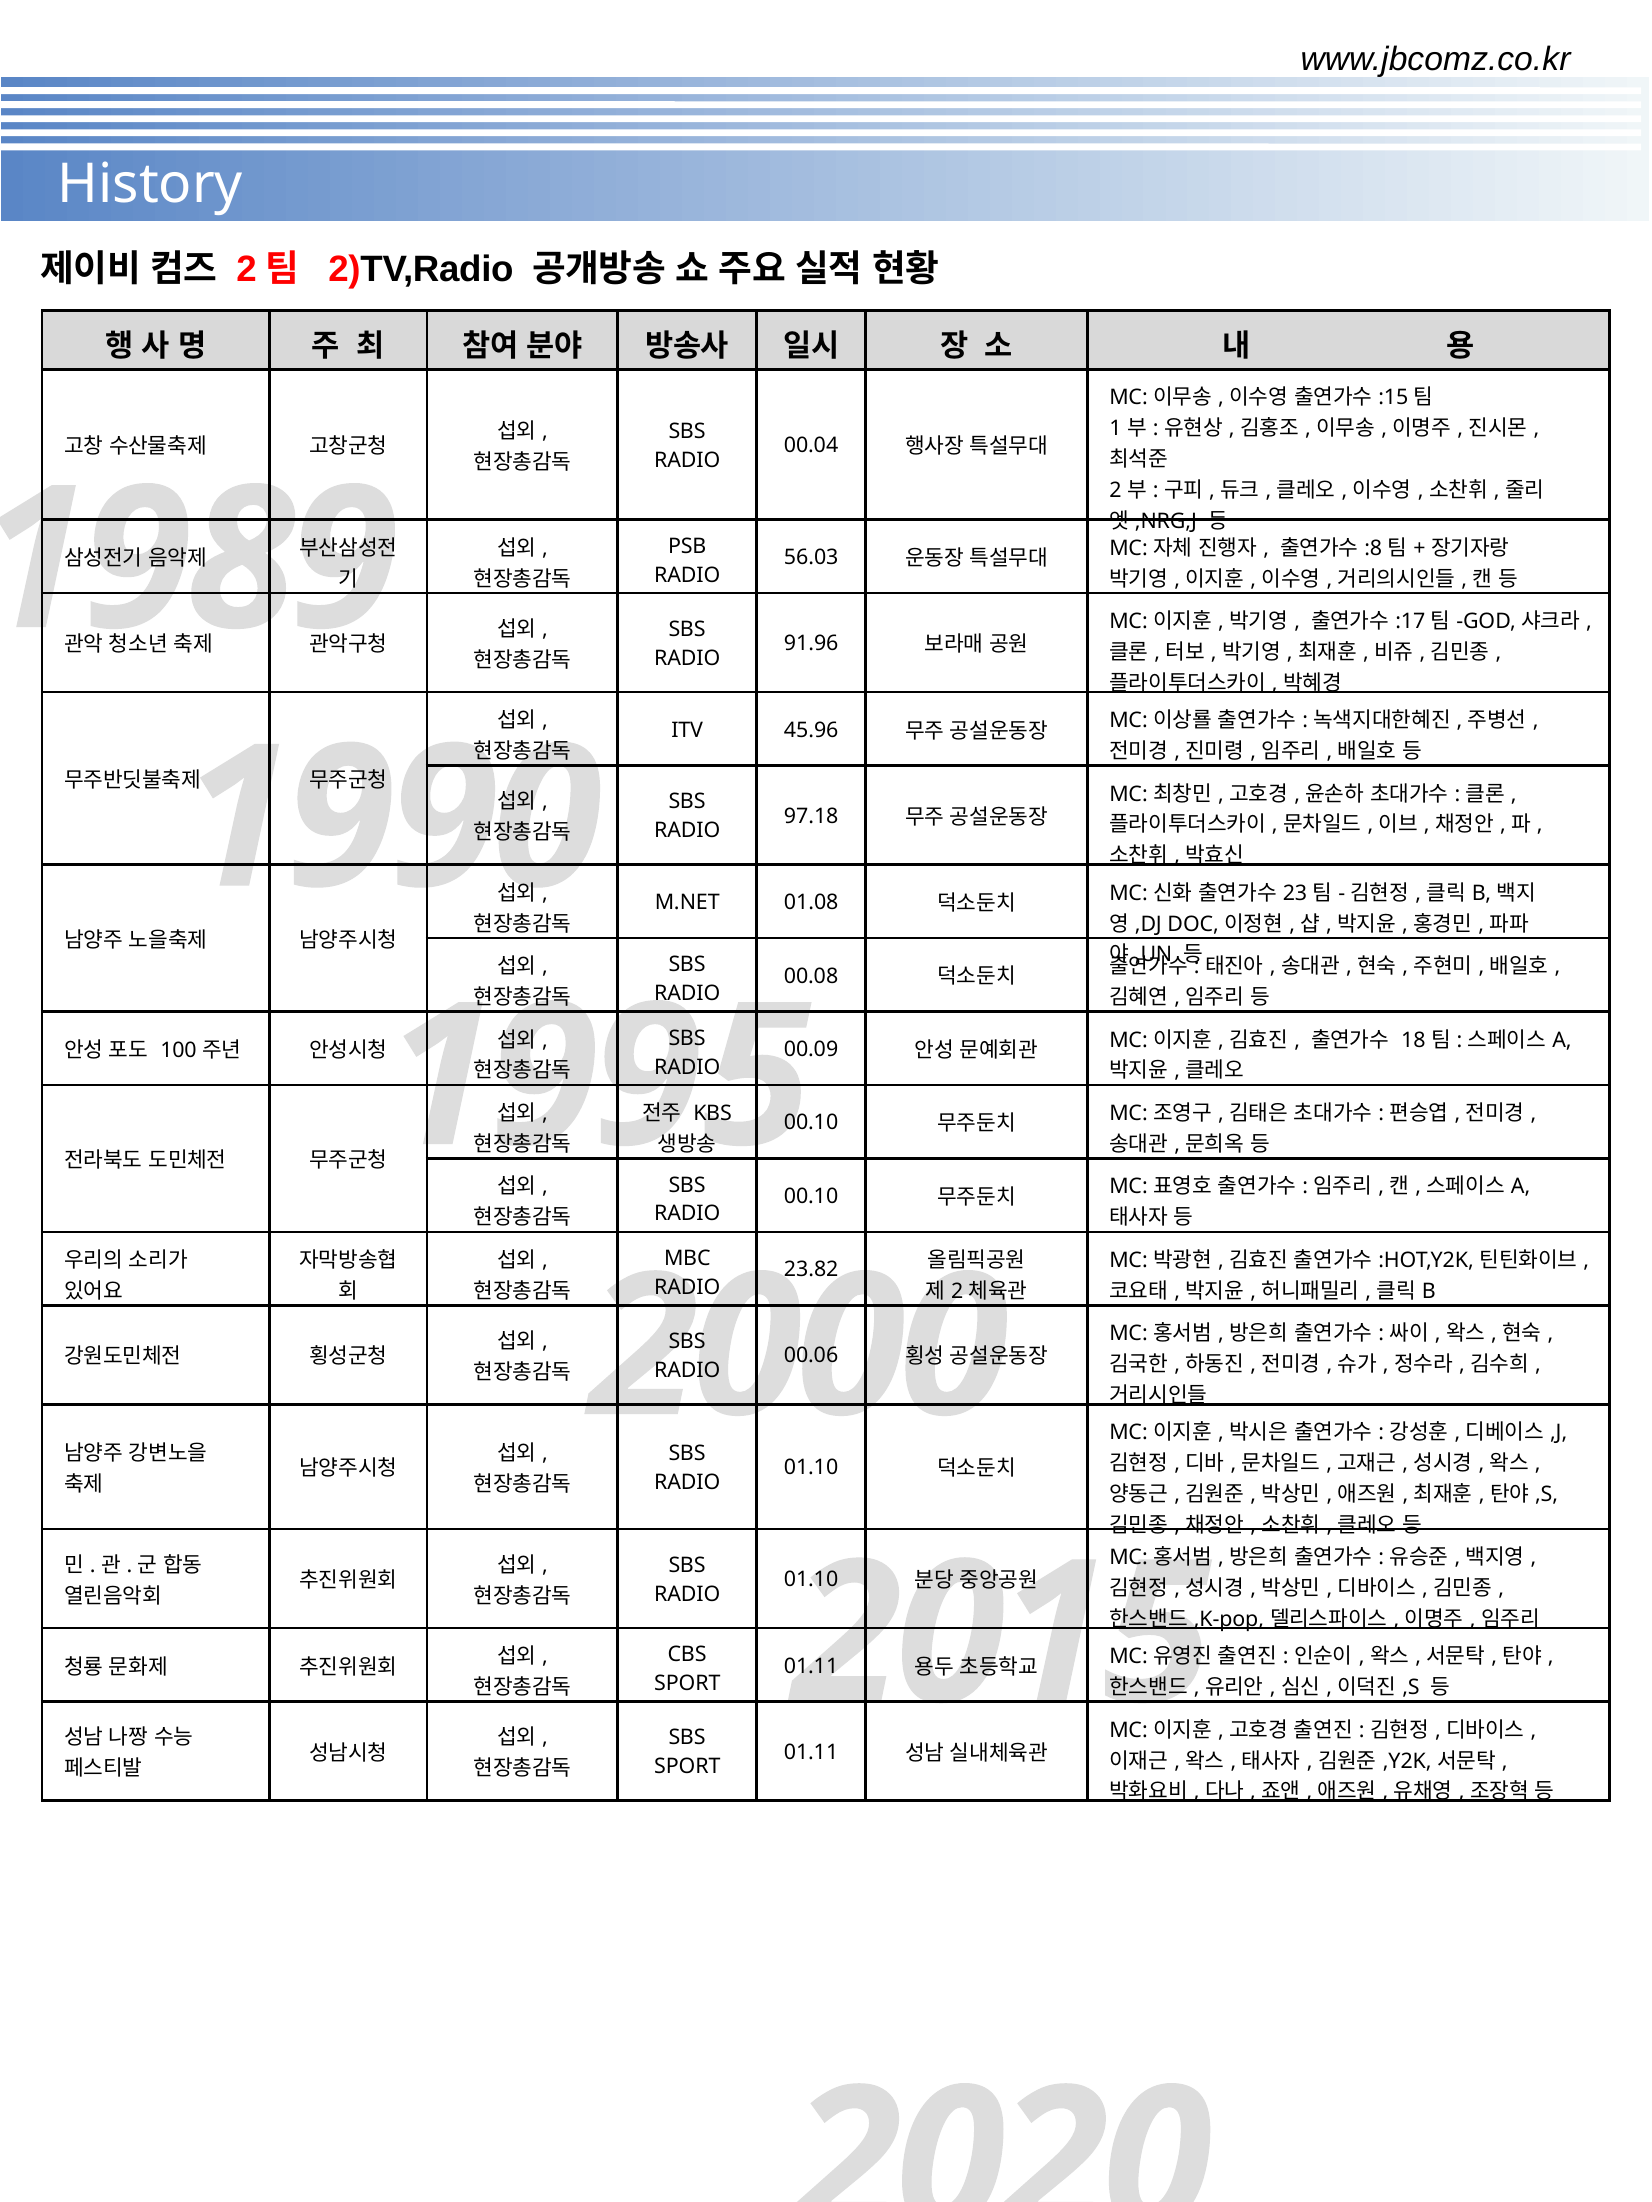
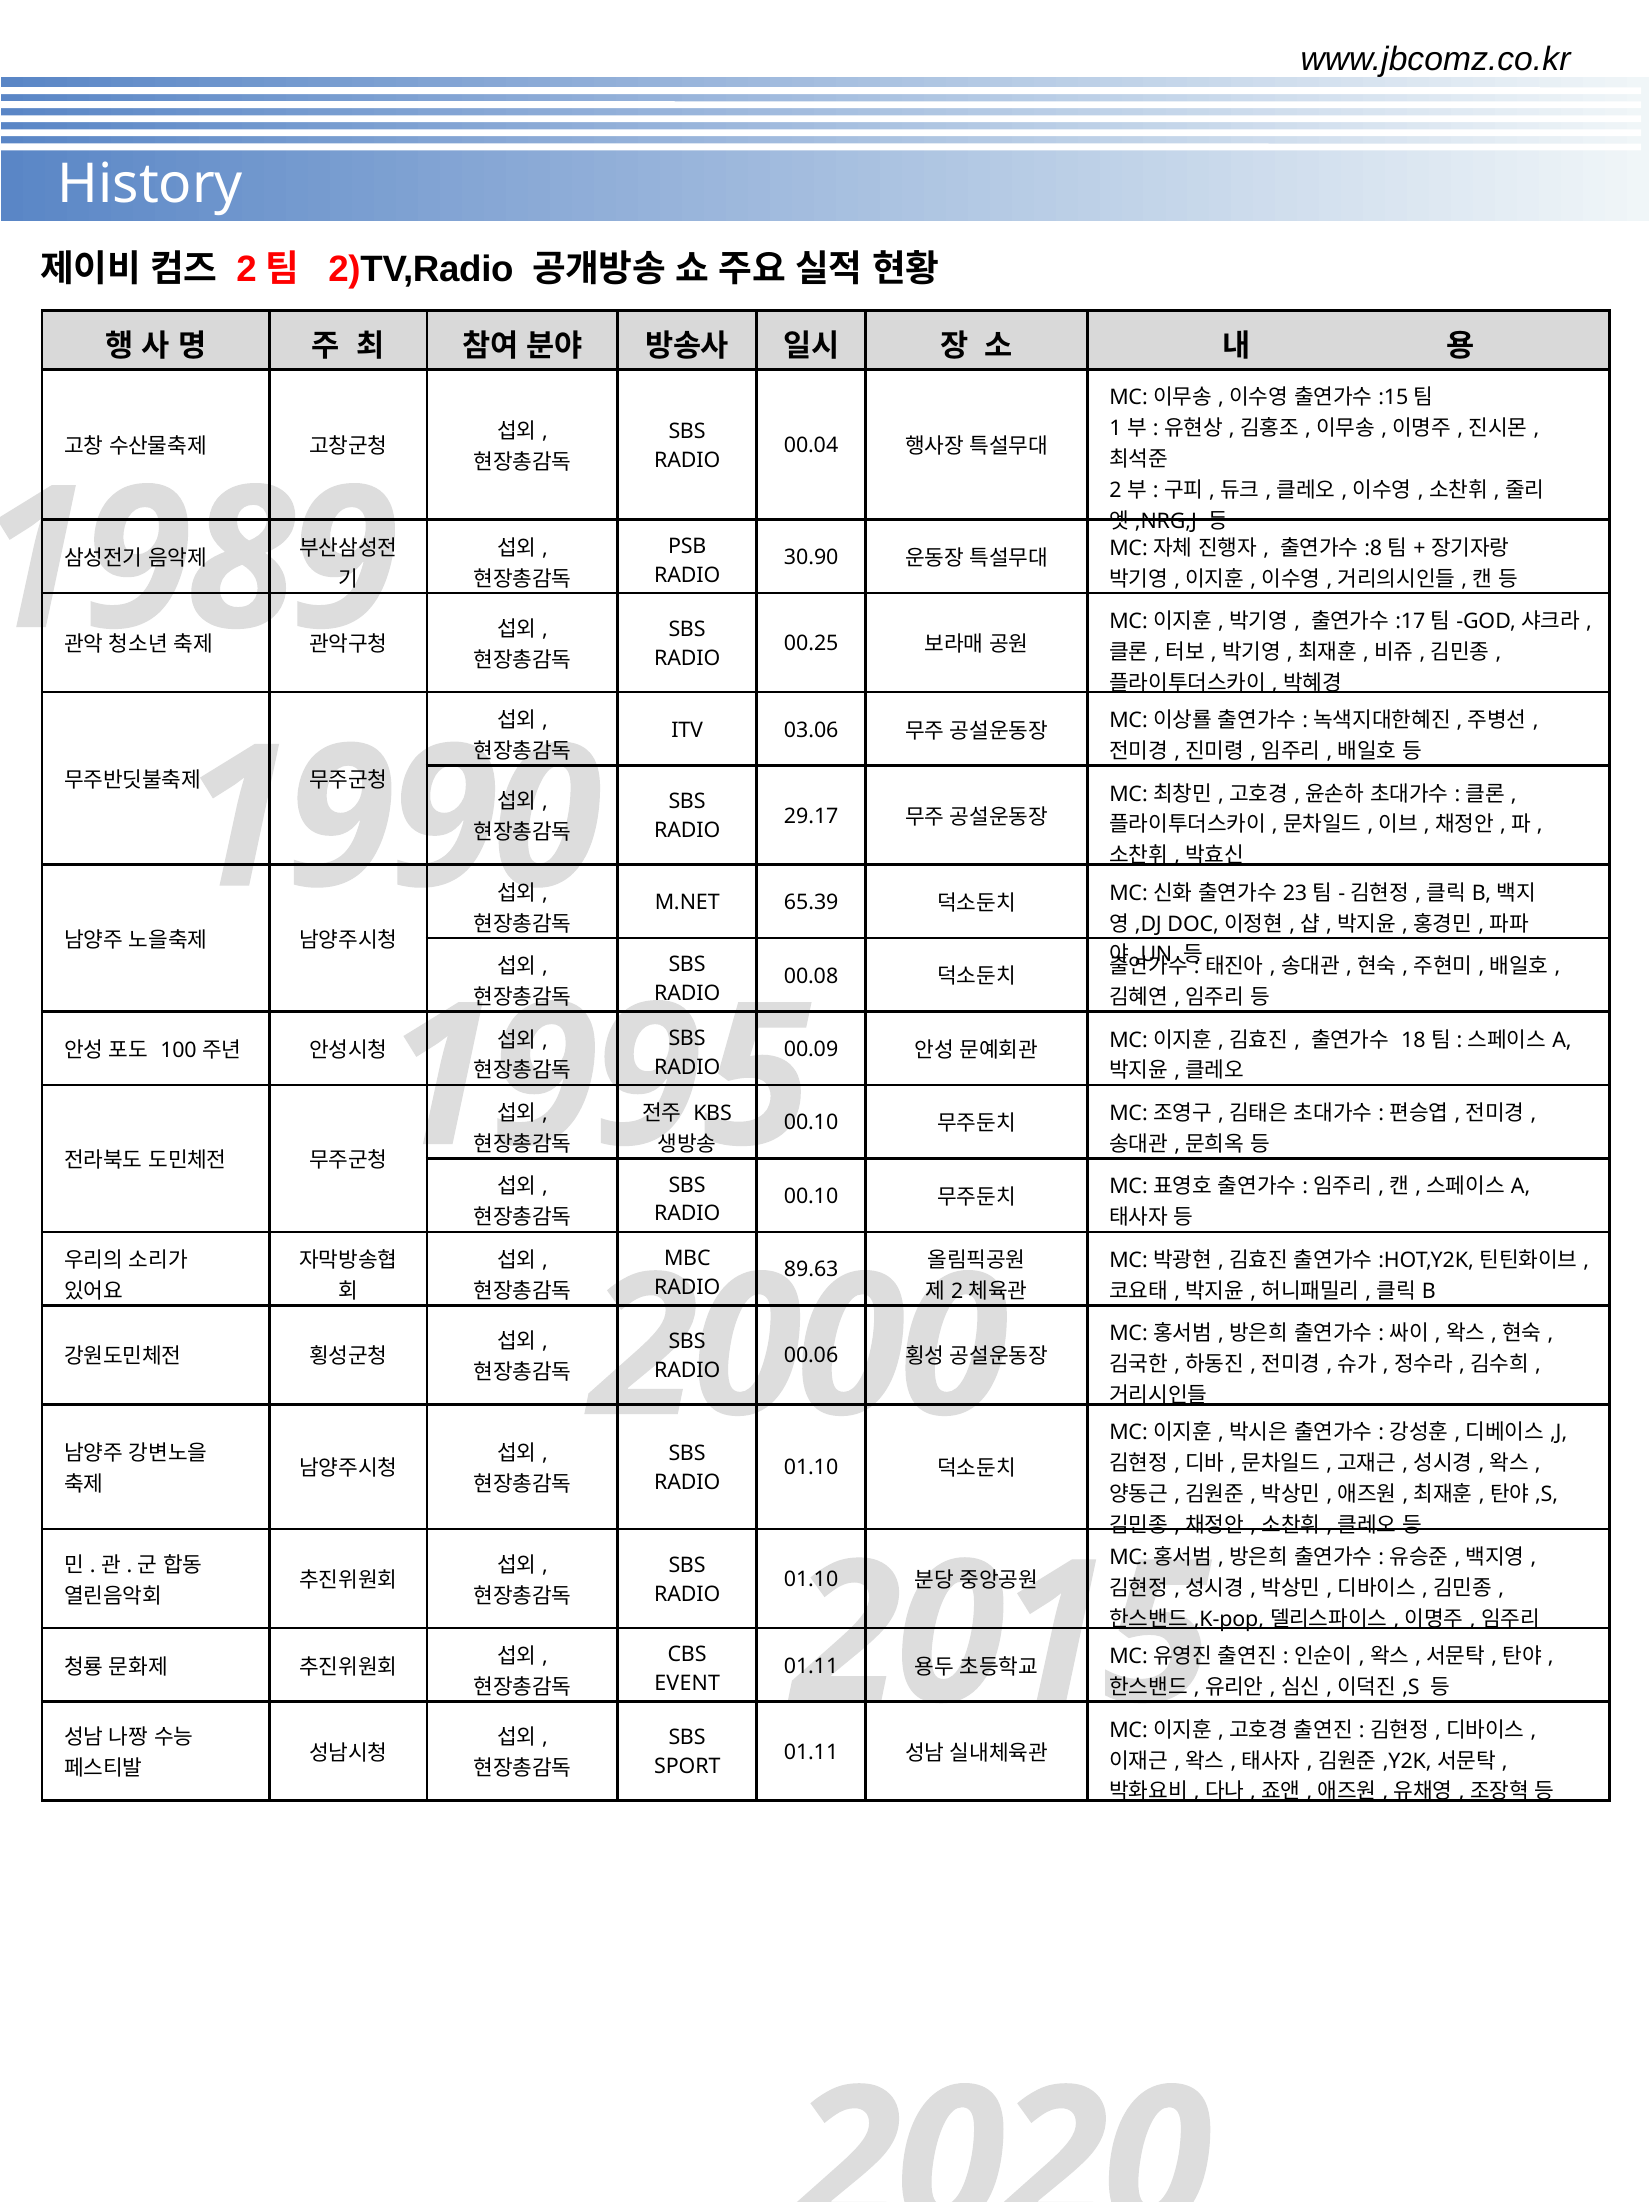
56.03: 56.03 -> 30.90 (811, 558)
91.96: 91.96 -> 00.25 (811, 644)
45.96: 45.96 -> 03.06 (811, 730)
97.18: 97.18 -> 29.17 (811, 817)
01.08: 01.08 -> 65.39 (811, 903)
23.82: 23.82 -> 89.63 (811, 1270)
SPORT: SPORT -> EVENT (687, 1684)
